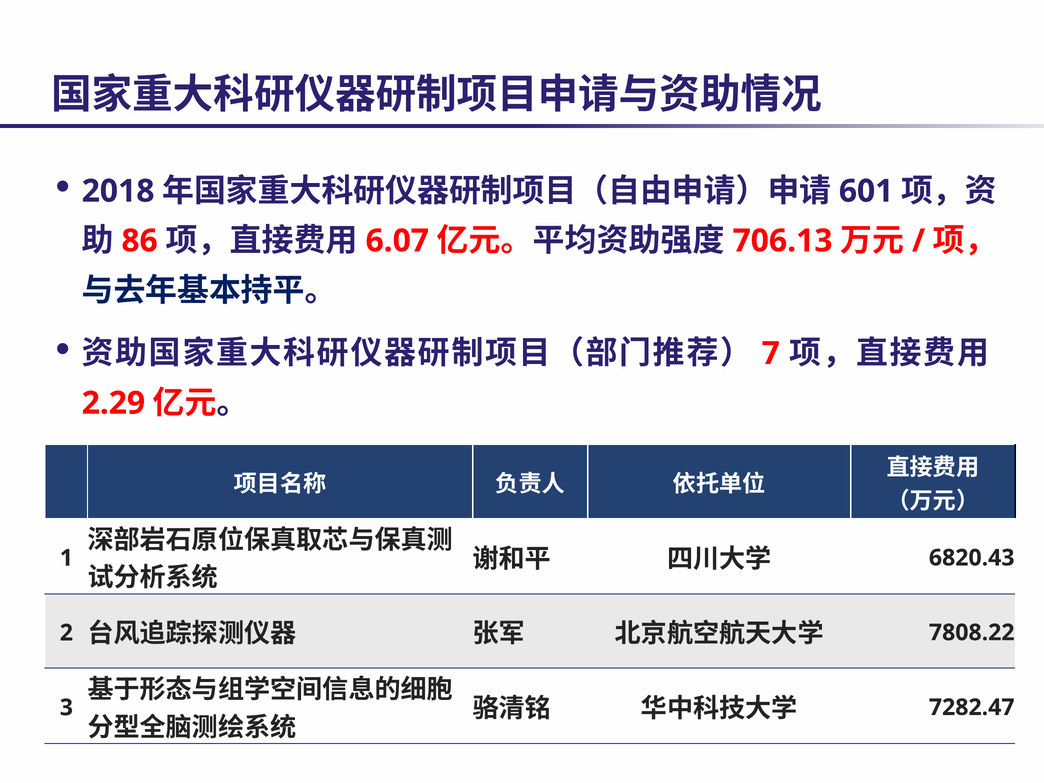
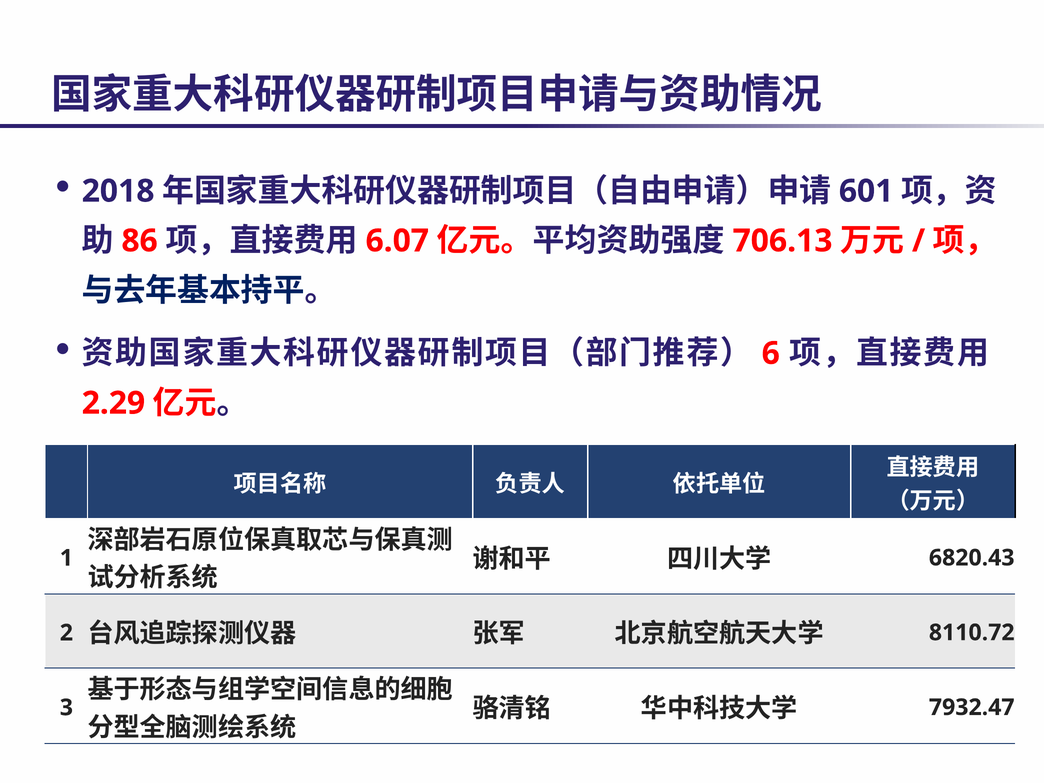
7: 7 -> 6 (771, 353)
7808.22: 7808.22 -> 8110.72 (972, 633)
7282.47: 7282.47 -> 7932.47 (972, 707)
